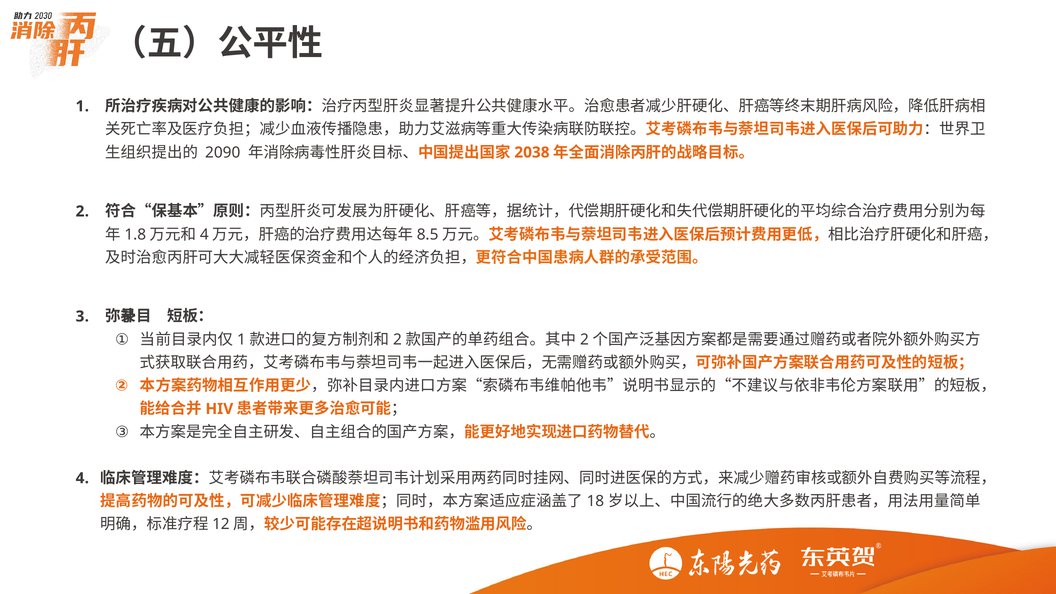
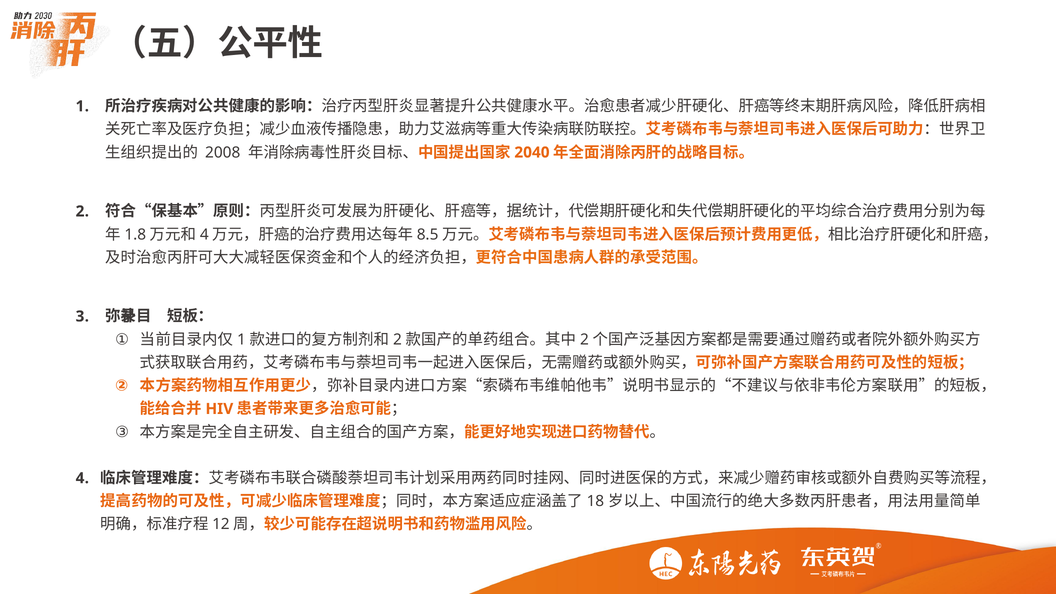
2090: 2090 -> 2008 (223, 152)
2038: 2038 -> 2040 (532, 152)
